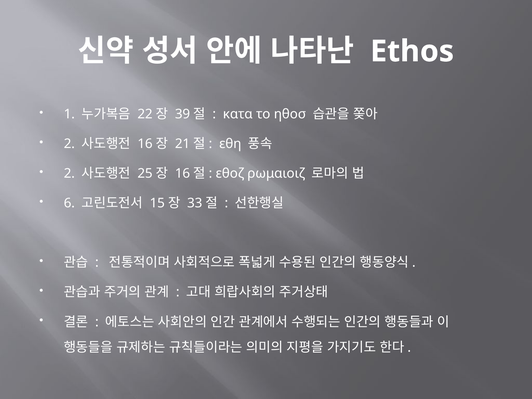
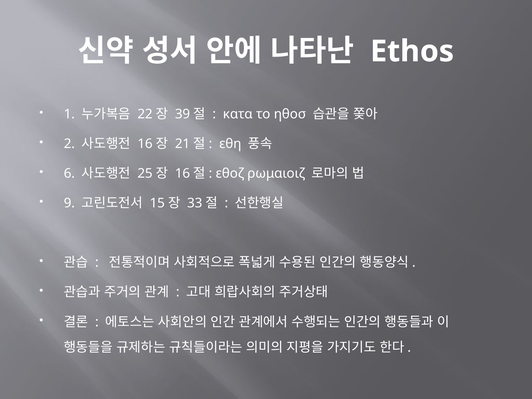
2: 2 -> 6 (69, 174)
6: 6 -> 9 (69, 203)
